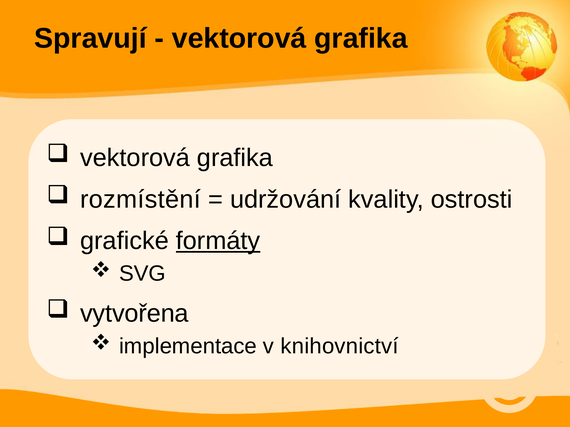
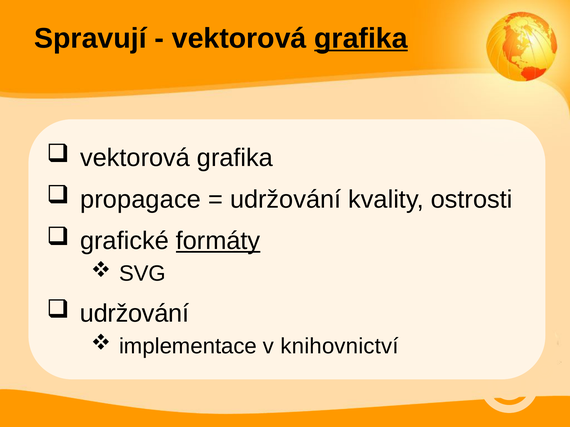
grafika underline: none -> present (361, 38)
rozmístění: rozmístění -> propagace (141, 200)
vytvořena: vytvořena -> udržování (134, 314)
